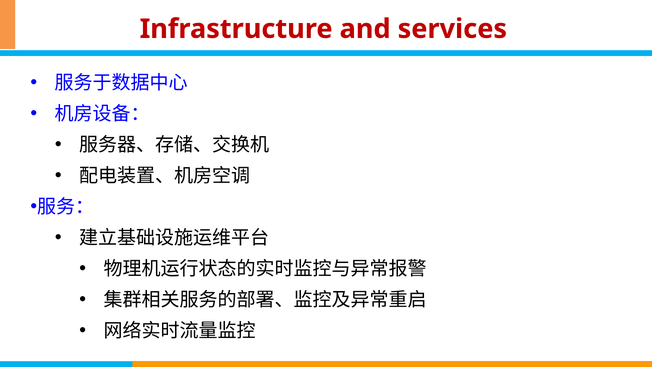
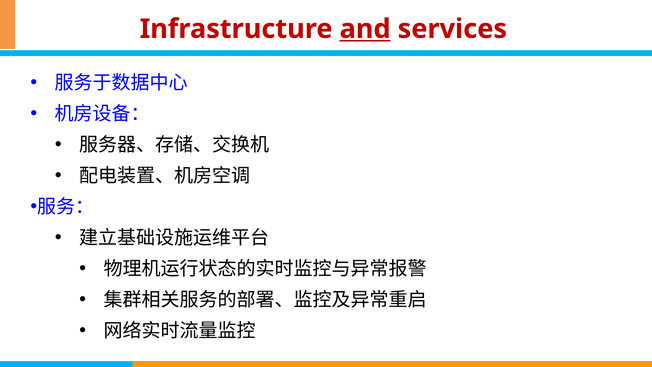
and underline: none -> present (365, 29)
